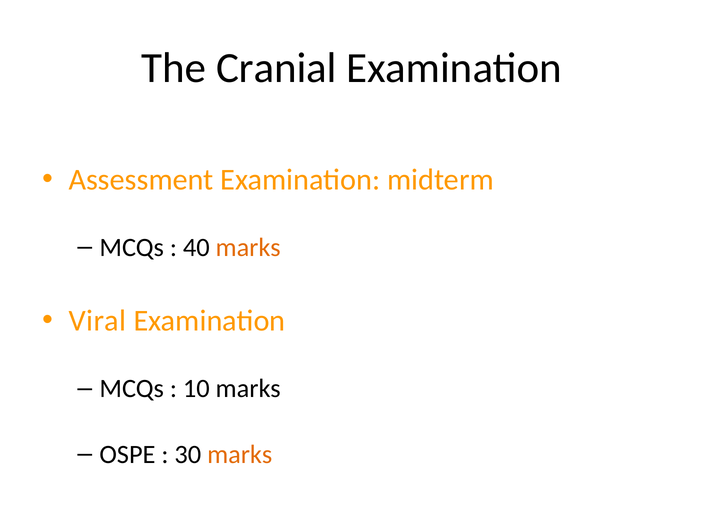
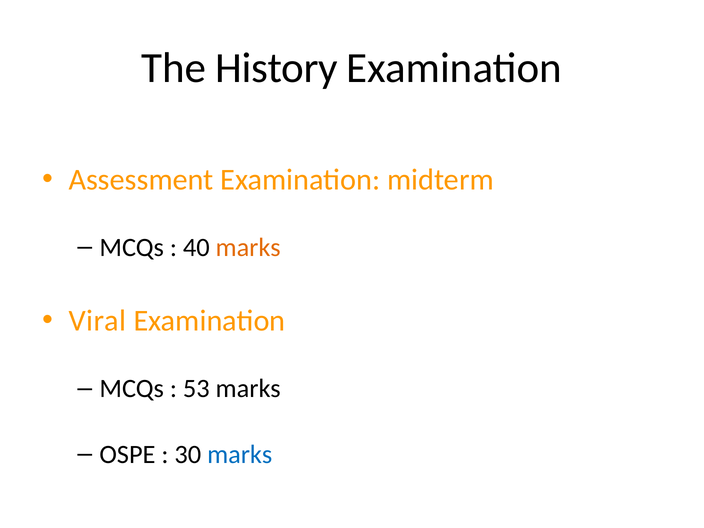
Cranial: Cranial -> History (276, 68)
10: 10 -> 53 (196, 389)
marks colour: orange -> blue (240, 454)
